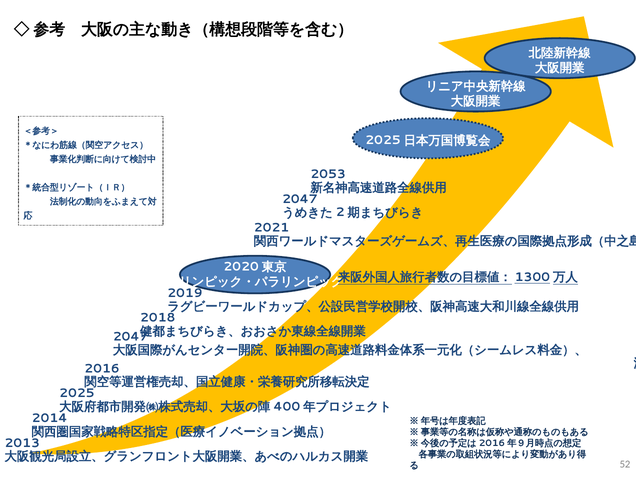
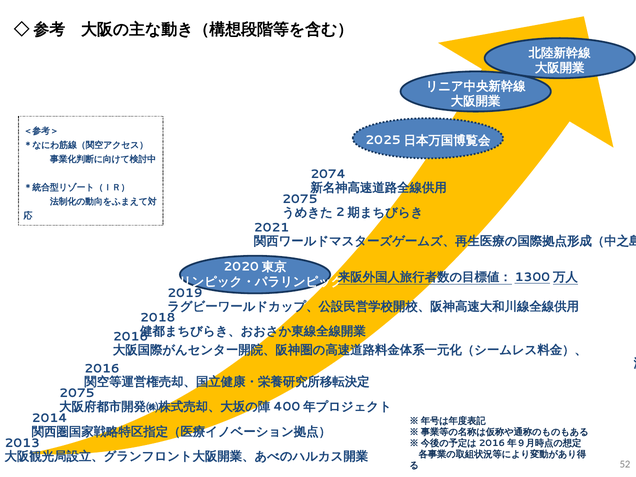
2053: 2053 -> 2074 (328, 174)
2047: 2047 -> 2075 (300, 199)
2047: 2047 -> 2016 (131, 337)
2025: 2025 -> 2075 (77, 393)
